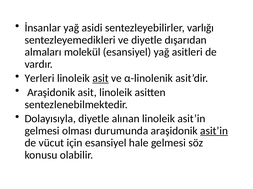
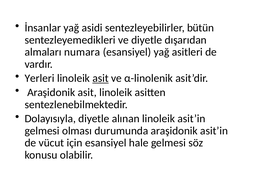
varlığı: varlığı -> bütün (200, 28)
molekül: molekül -> numara (82, 52)
asit’in underline: present -> none (214, 131)
